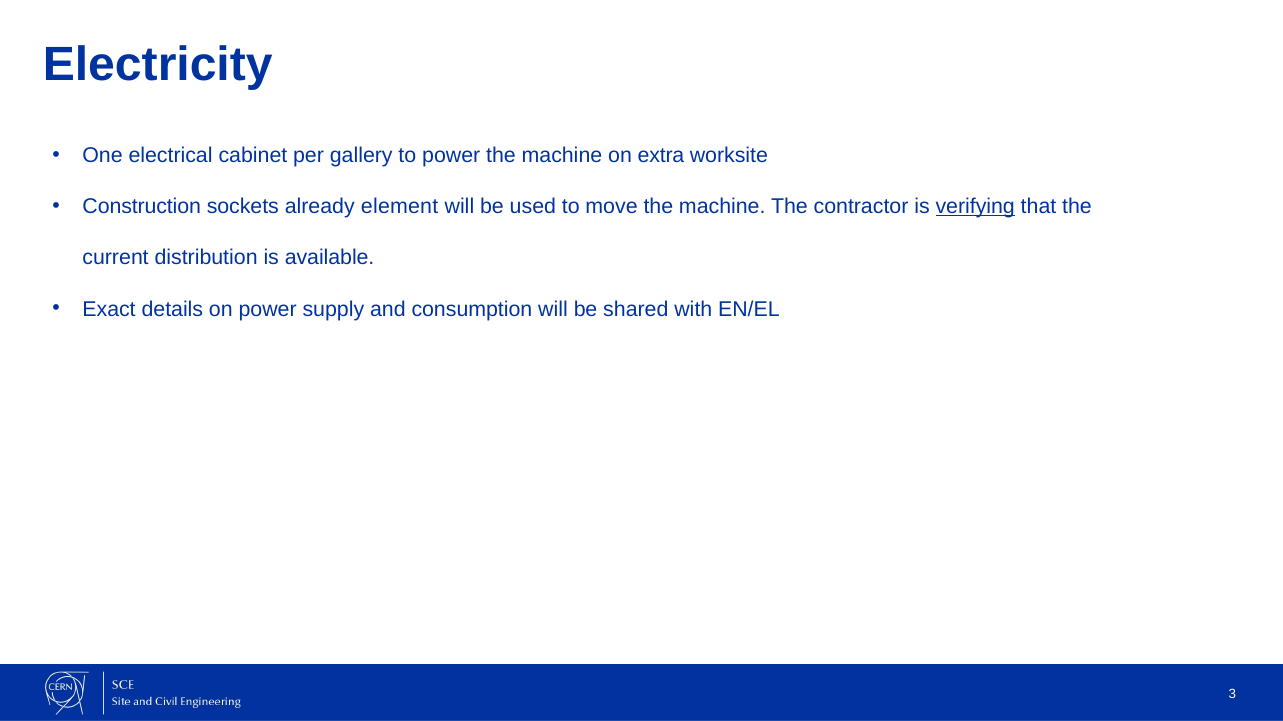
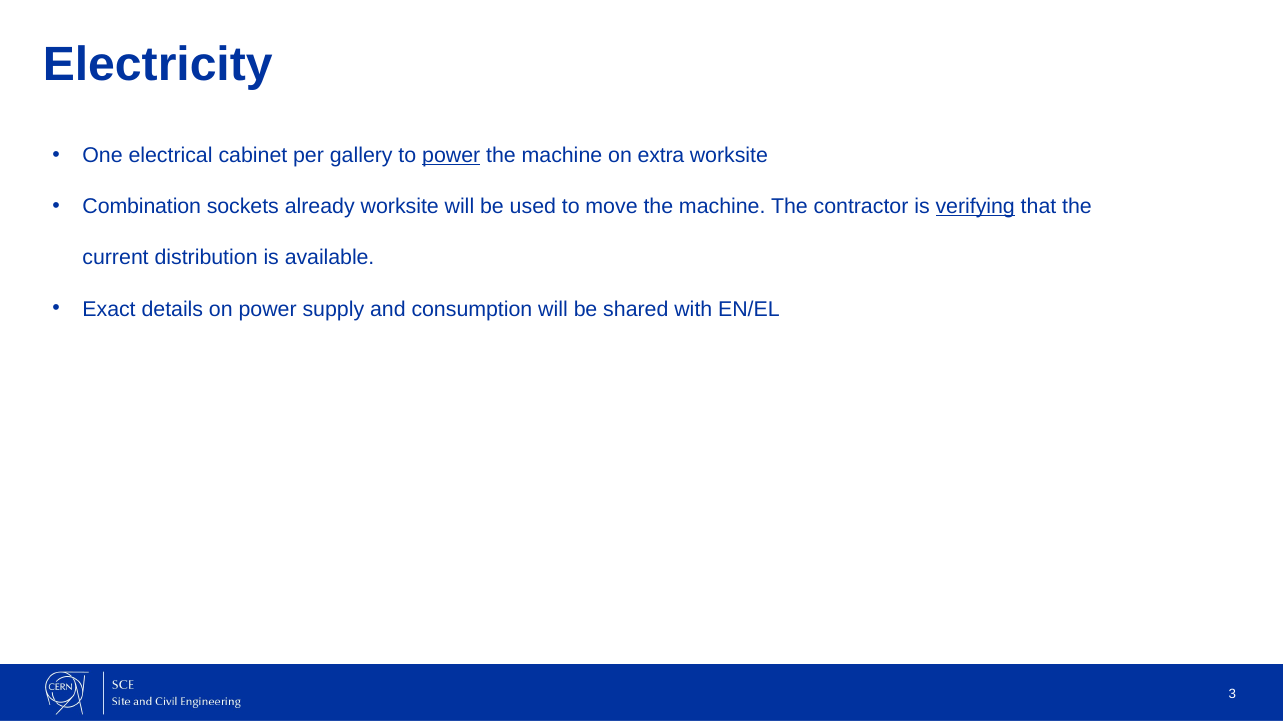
power underline: none -> present (451, 155)
Construction: Construction -> Combination (142, 207)
already element: element -> worksite (400, 207)
